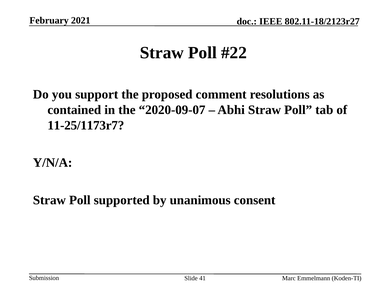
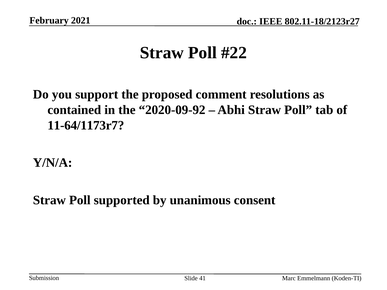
2020-09-07: 2020-09-07 -> 2020-09-92 (172, 110)
11-25/1173r7: 11-25/1173r7 -> 11-64/1173r7 (86, 125)
